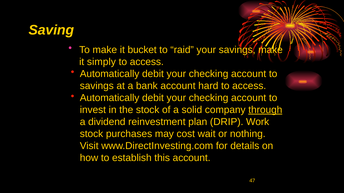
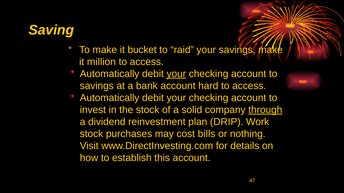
simply: simply -> million (101, 62)
your underline: none -> present (176, 74)
wait: wait -> bills (207, 134)
